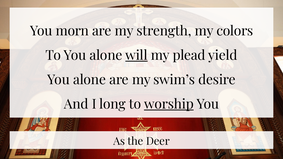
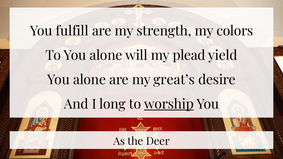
morn: morn -> fulfill (72, 31)
will underline: present -> none (136, 55)
swim’s: swim’s -> great’s (174, 80)
